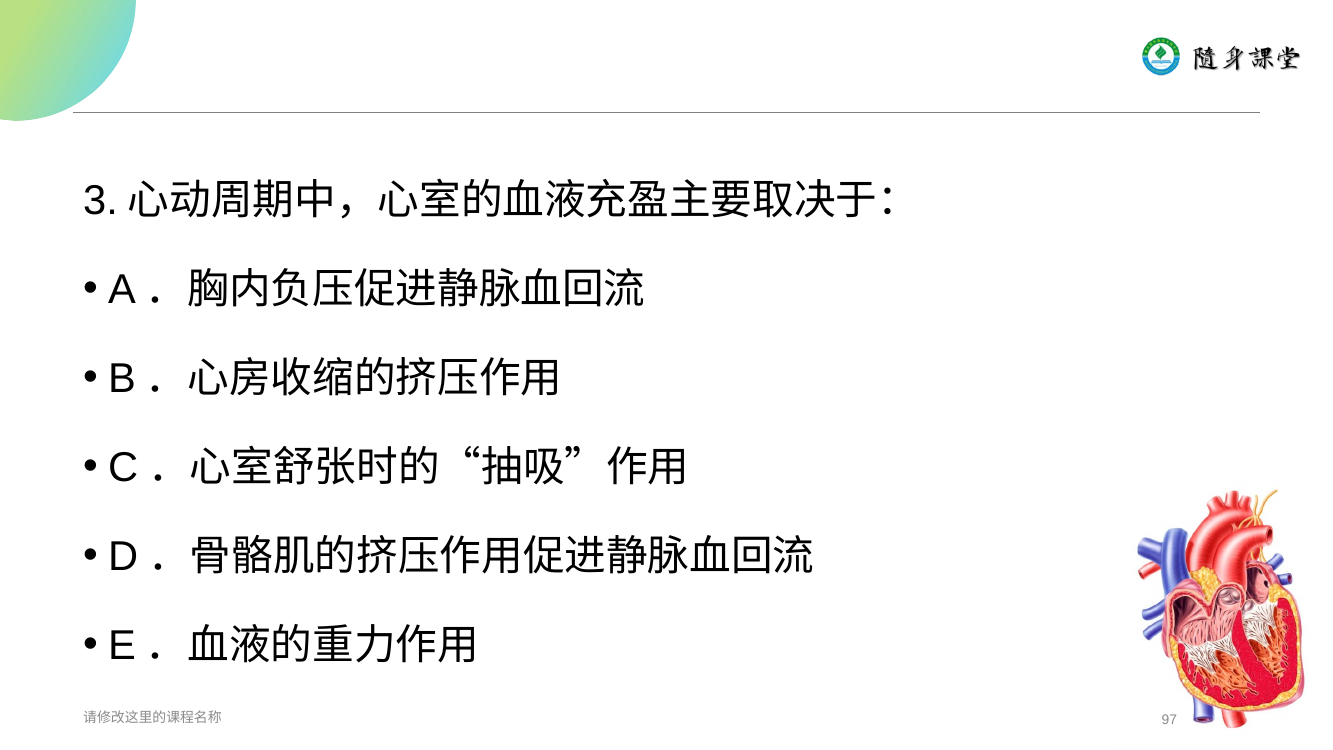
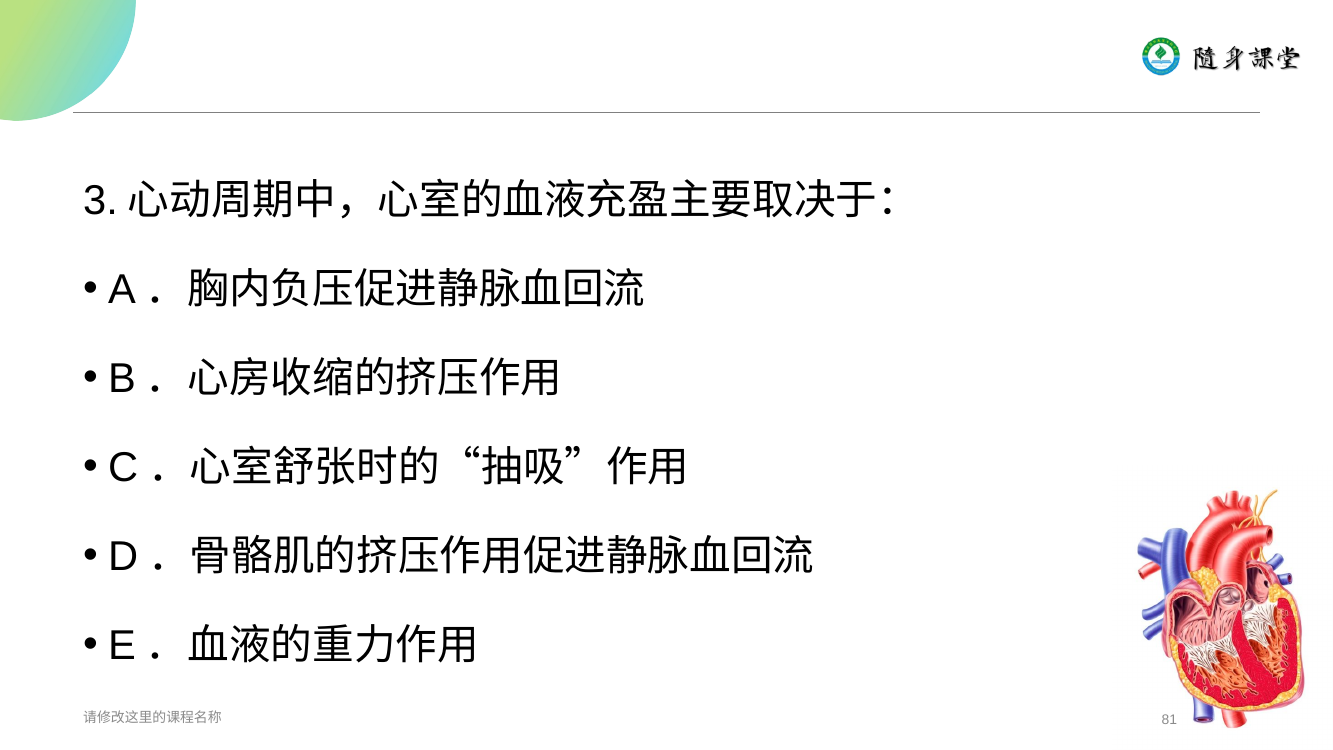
97: 97 -> 81 (1169, 720)
